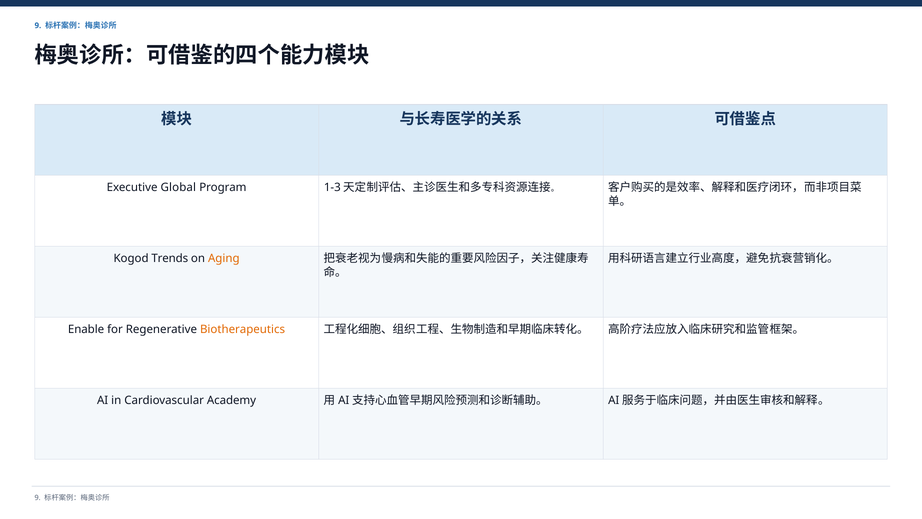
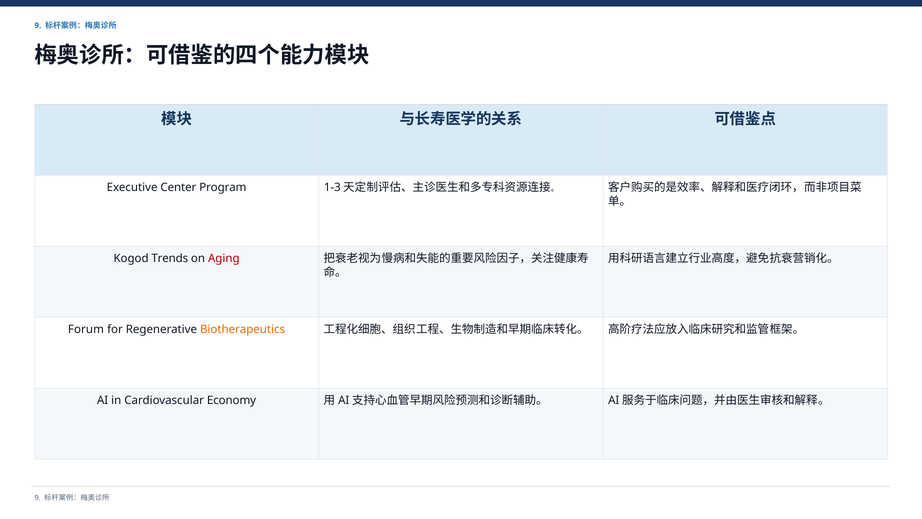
Global: Global -> Center (178, 187)
Aging colour: orange -> red (224, 258)
Enable: Enable -> Forum (86, 329)
Academy: Academy -> Economy (232, 400)
